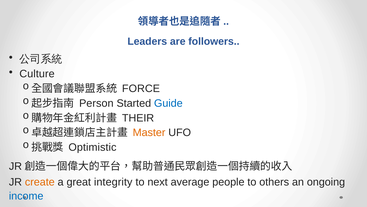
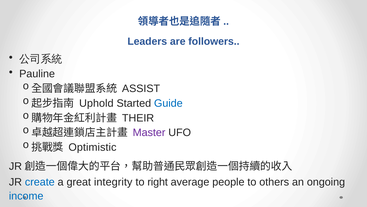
Culture: Culture -> Pauline (37, 74)
FORCE: FORCE -> ASSIST (141, 89)
Person: Person -> Uphold (96, 103)
Master colour: orange -> purple (149, 133)
create colour: orange -> blue (40, 182)
next: next -> right (158, 182)
